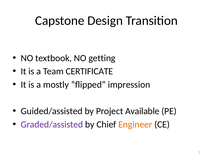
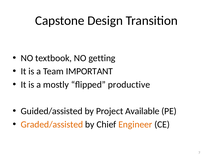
CERTIFICATE: CERTIFICATE -> IMPORTANT (89, 71)
impression: impression -> productive (129, 84)
Graded/assisted colour: purple -> orange (52, 124)
